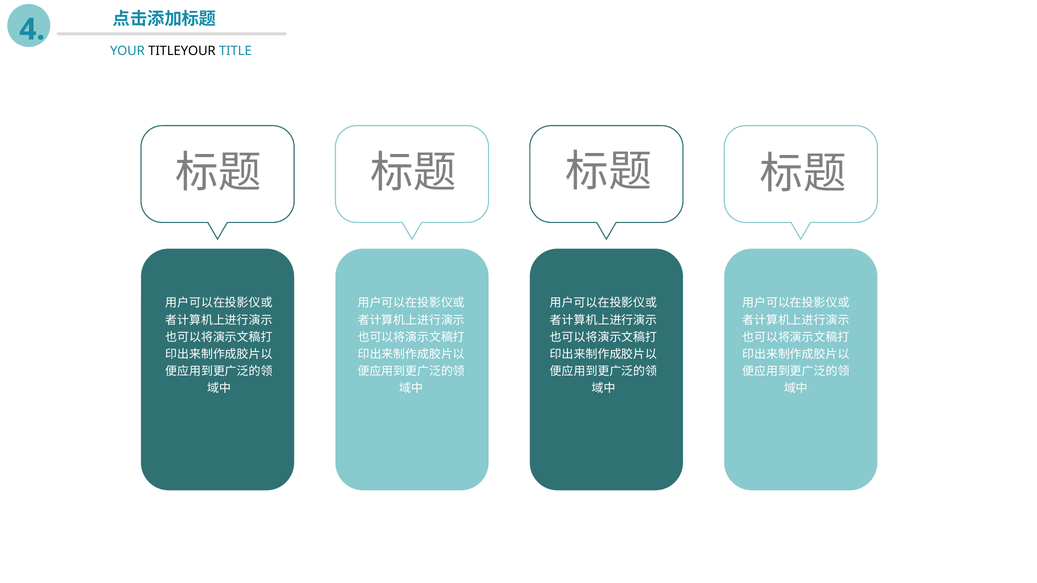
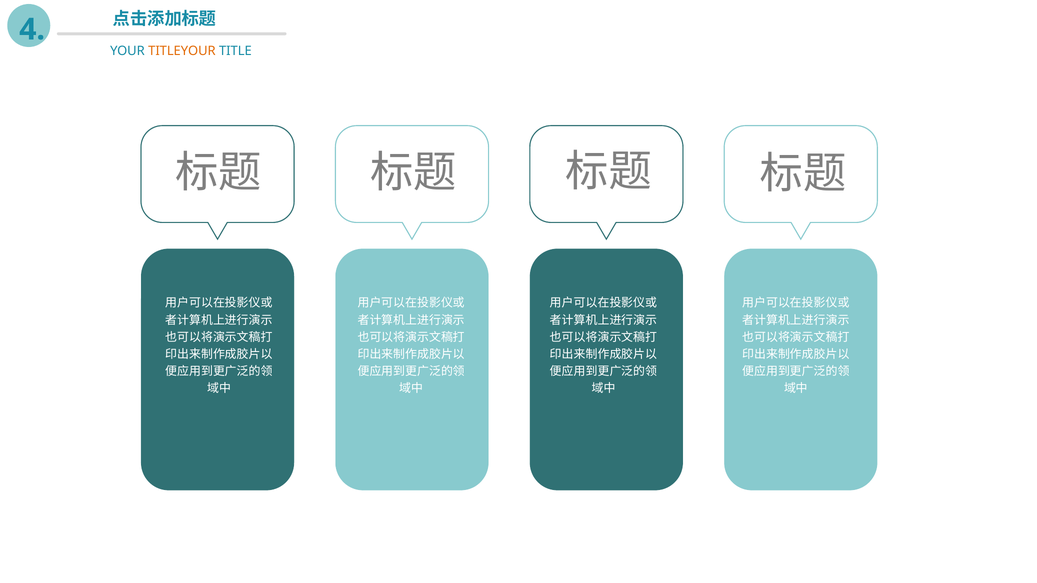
TITLEYOUR colour: black -> orange (182, 51)
